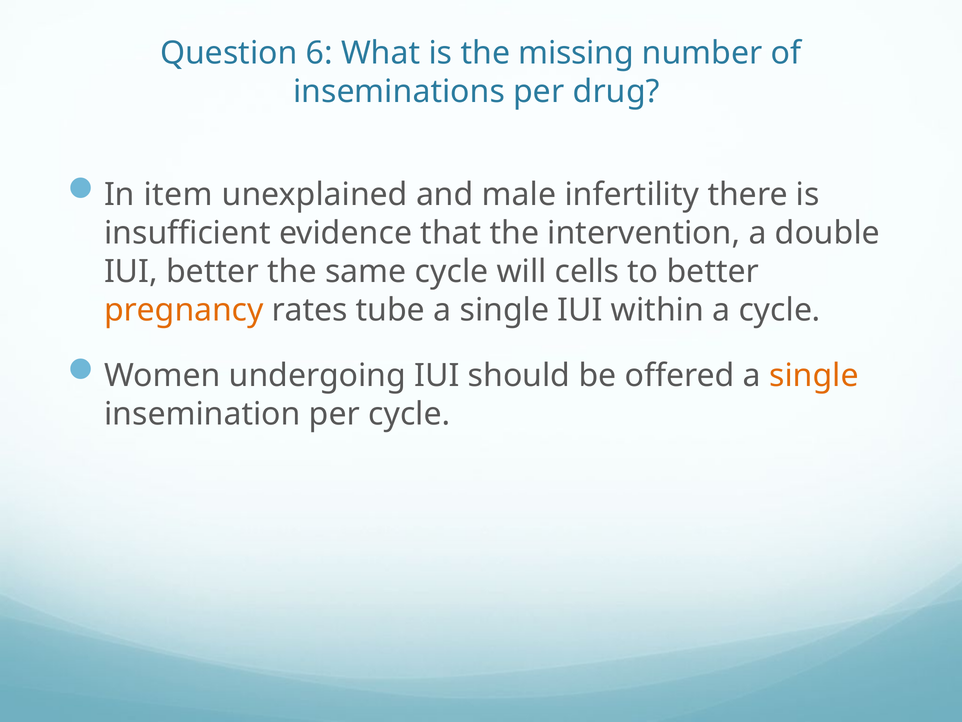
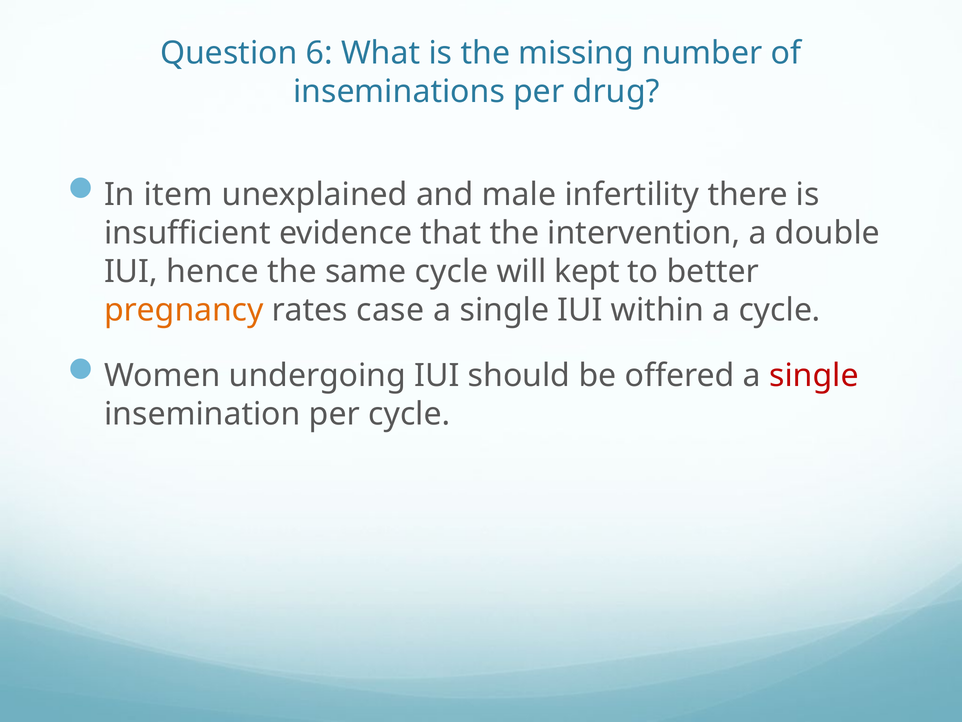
IUI better: better -> hence (212, 272)
cells: cells -> kept (587, 272)
tube: tube -> case (390, 310)
single colour: orange -> red (814, 375)
